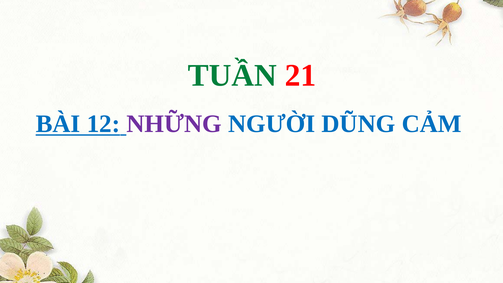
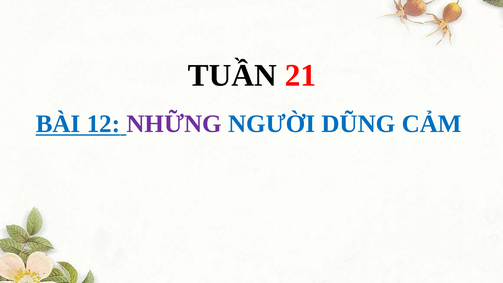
TUẦN colour: green -> black (232, 75)
